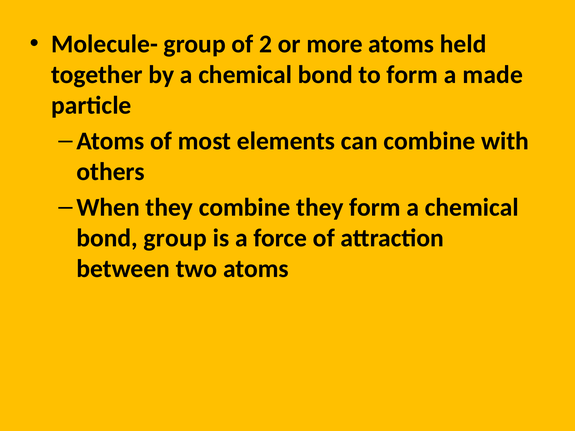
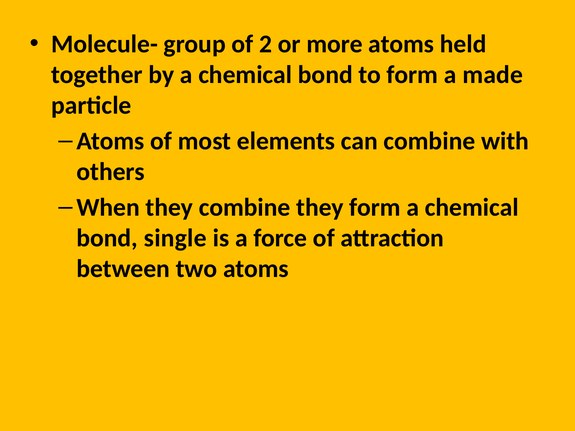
bond group: group -> single (175, 238)
